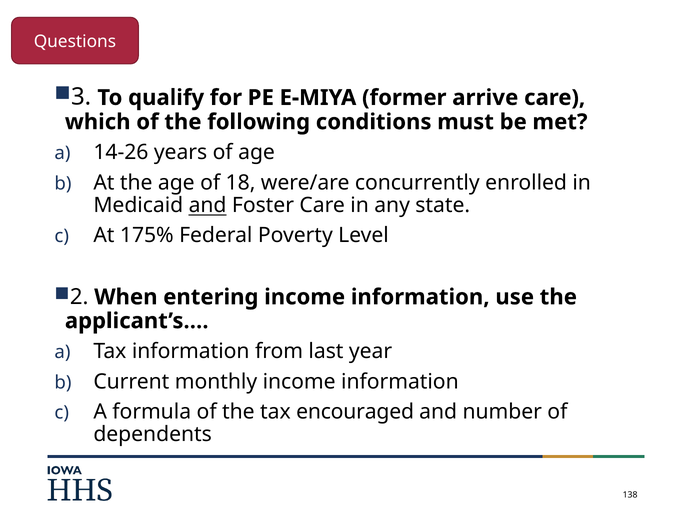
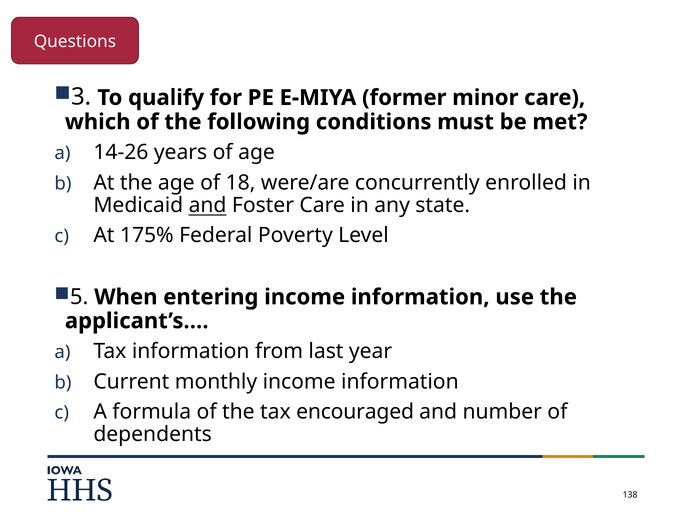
arrive: arrive -> minor (485, 98)
2: 2 -> 5 (79, 297)
